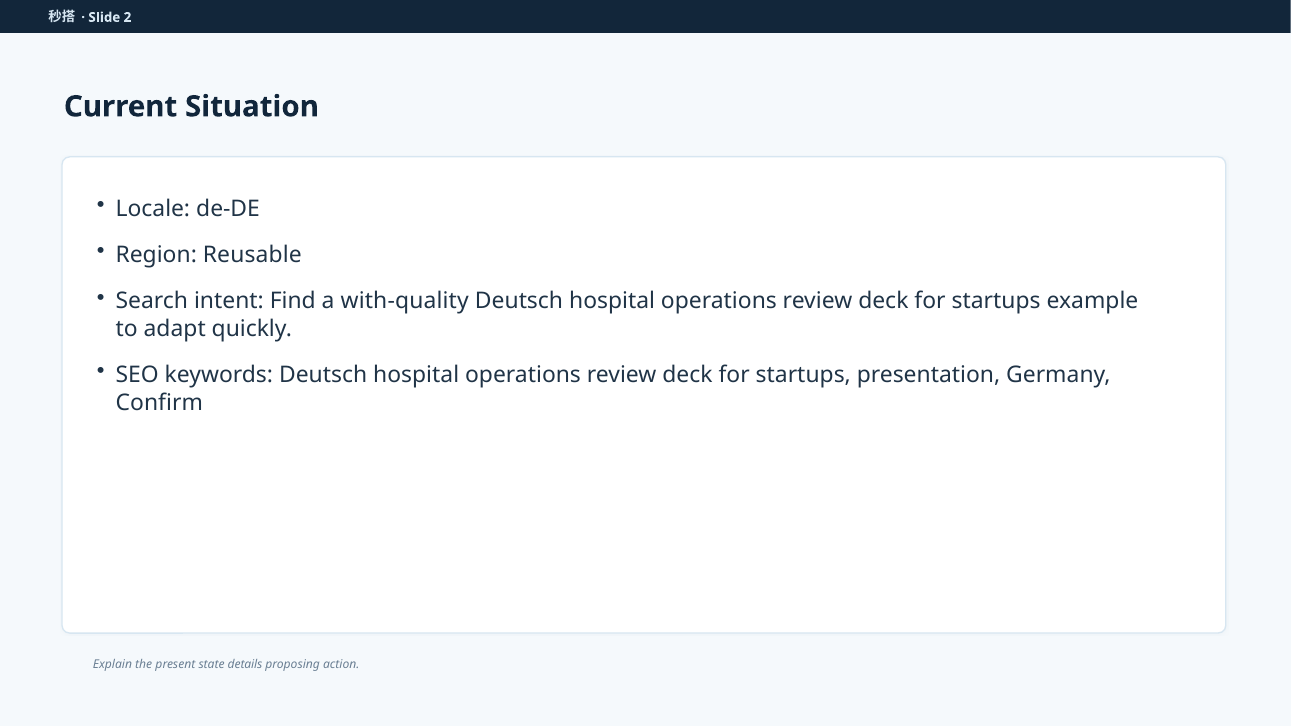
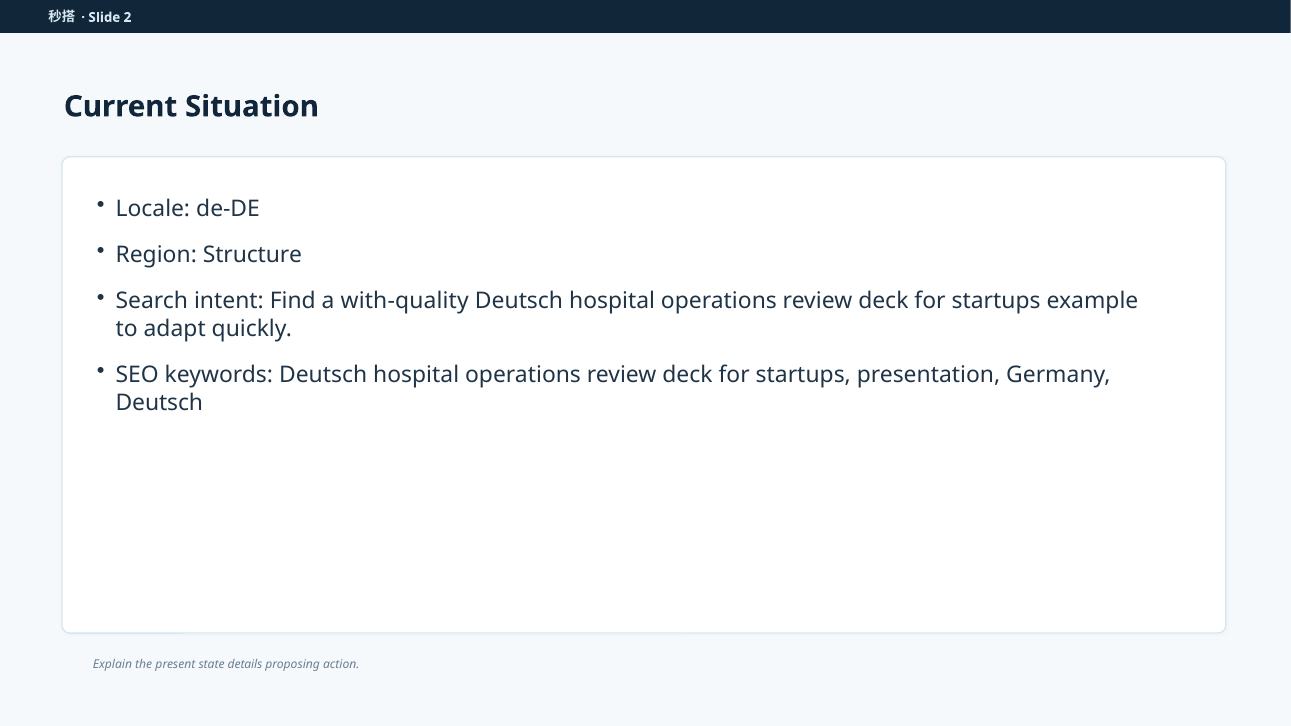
Reusable: Reusable -> Structure (252, 255)
Confirm: Confirm -> Deutsch (159, 403)
